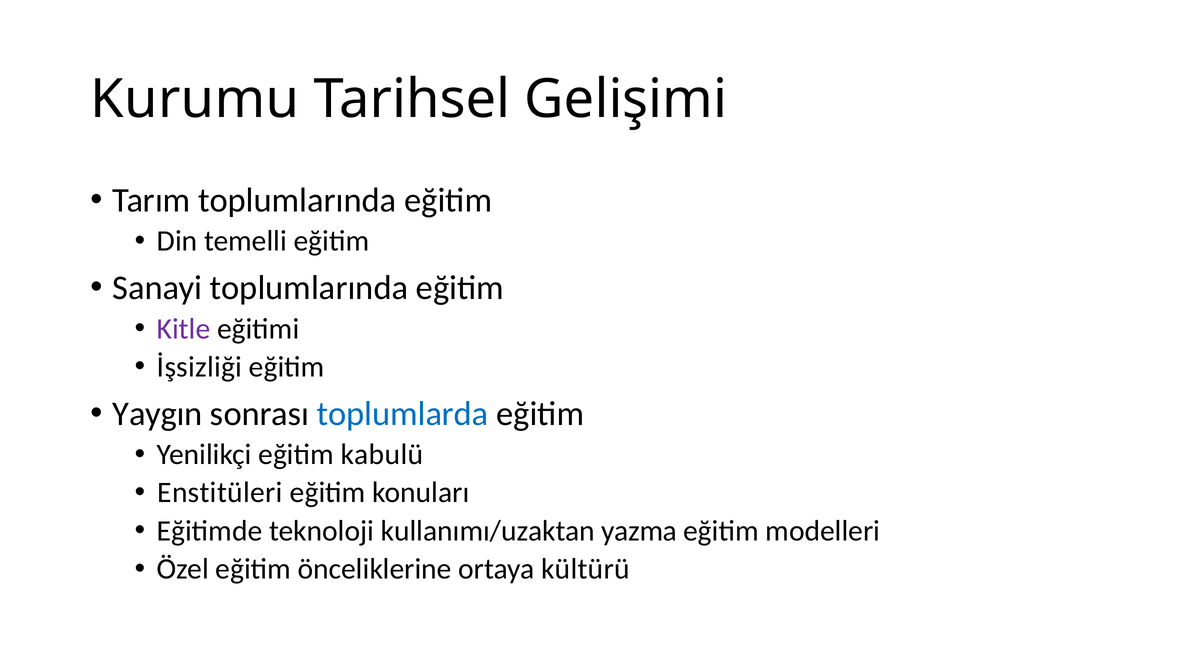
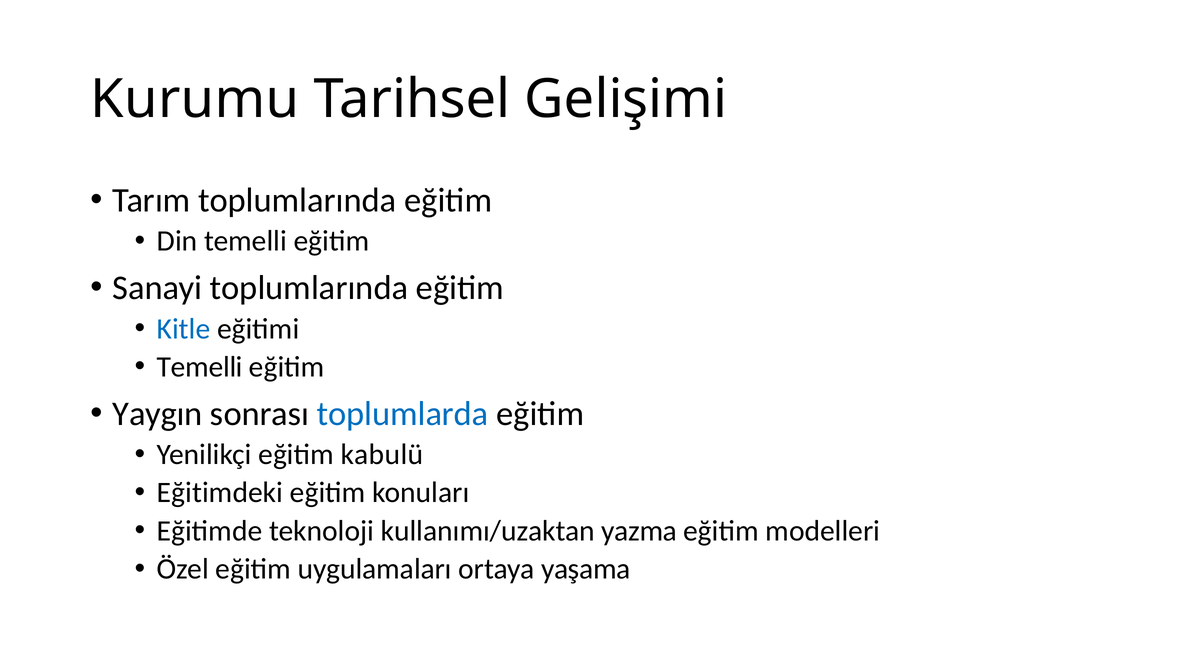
Kitle colour: purple -> blue (184, 329)
İşsizliği: İşsizliği -> Temelli (200, 367)
Enstitüleri: Enstitüleri -> Eğitimdeki (220, 493)
önceliklerine: önceliklerine -> uygulamaları (375, 569)
kültürü: kültürü -> yaşama (586, 569)
